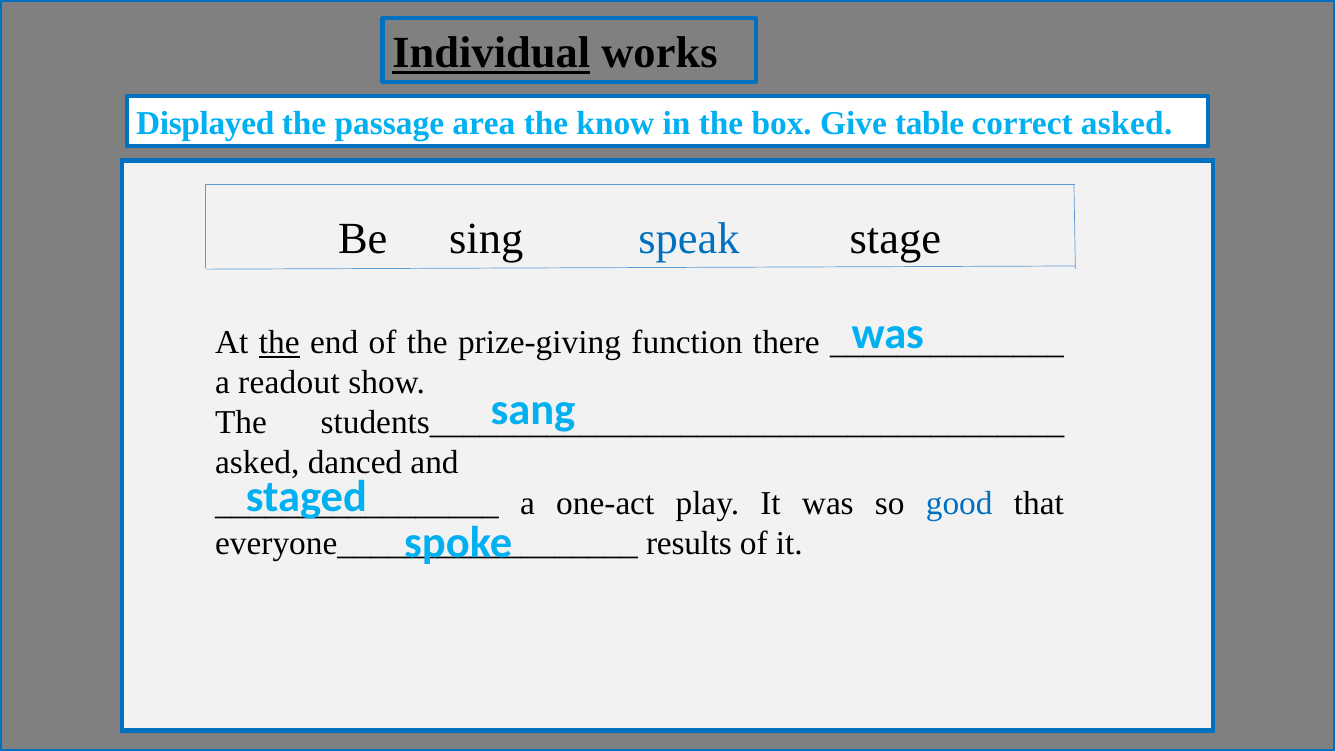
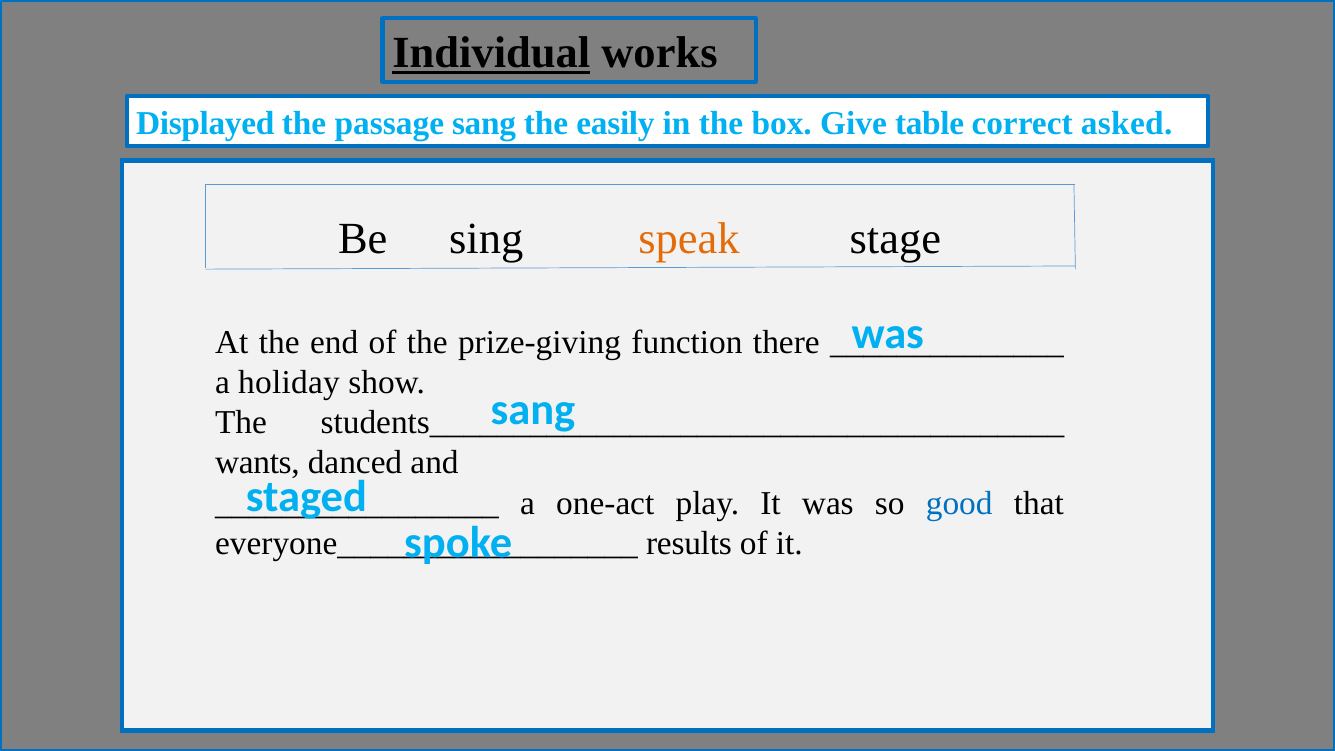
passage area: area -> sang (484, 123)
know: know -> easily (616, 123)
speak colour: blue -> orange (689, 239)
the underline: present -> none (279, 343)
readout: readout -> holiday (289, 383)
asked: asked -> wants (257, 463)
